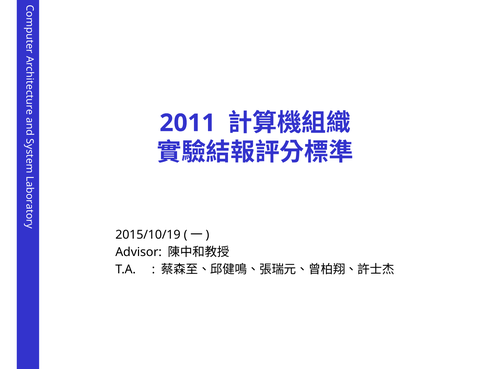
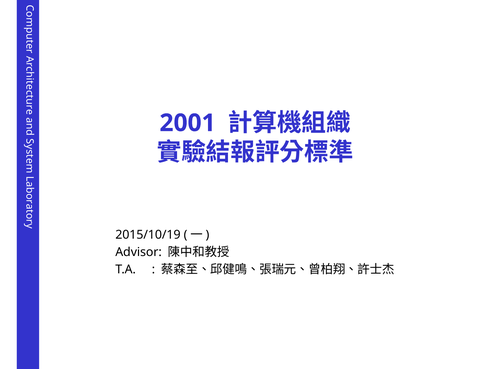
2011: 2011 -> 2001 (188, 123)
